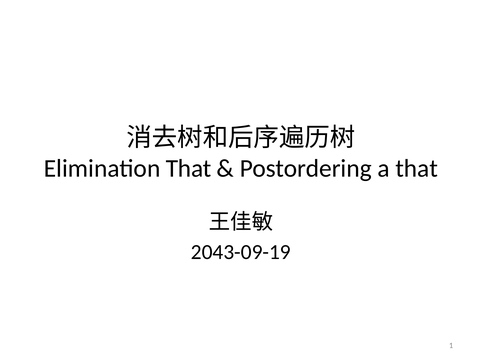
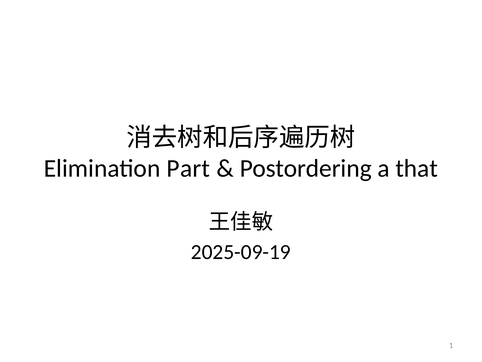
Elimination That: That -> Part (188, 168)
2043-09-19: 2043-09-19 -> 2025-09-19 (241, 252)
